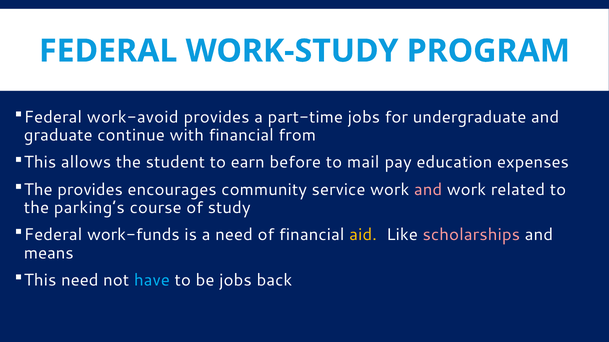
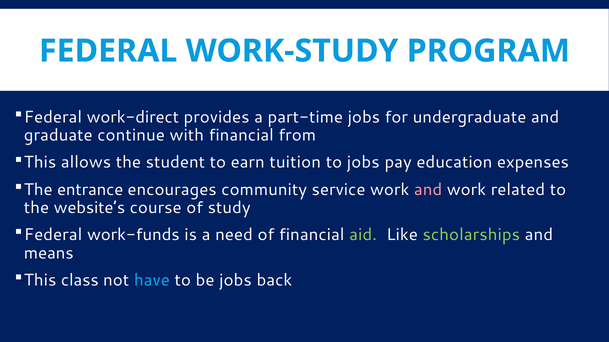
work-avoid: work-avoid -> work-direct (133, 117)
before: before -> tuition (295, 163)
to mail: mail -> jobs (363, 163)
The provides: provides -> entrance (90, 190)
parking’s: parking’s -> website’s (89, 208)
aid colour: yellow -> light green (363, 235)
scholarships colour: pink -> light green (471, 235)
This need: need -> class (80, 281)
